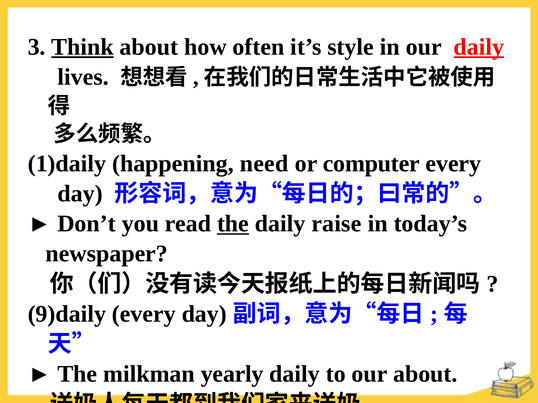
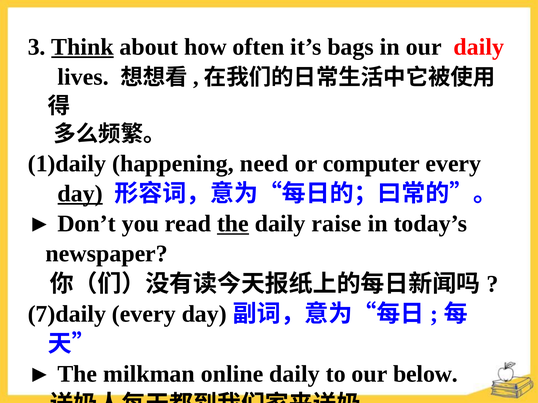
style: style -> bags (351, 47)
daily underline: present -> none (479, 47)
day underline: none -> present (80, 194)
9)daily: 9)daily -> 7)daily (67, 314)
yearly: yearly -> online (232, 375)
our about: about -> below (425, 375)
